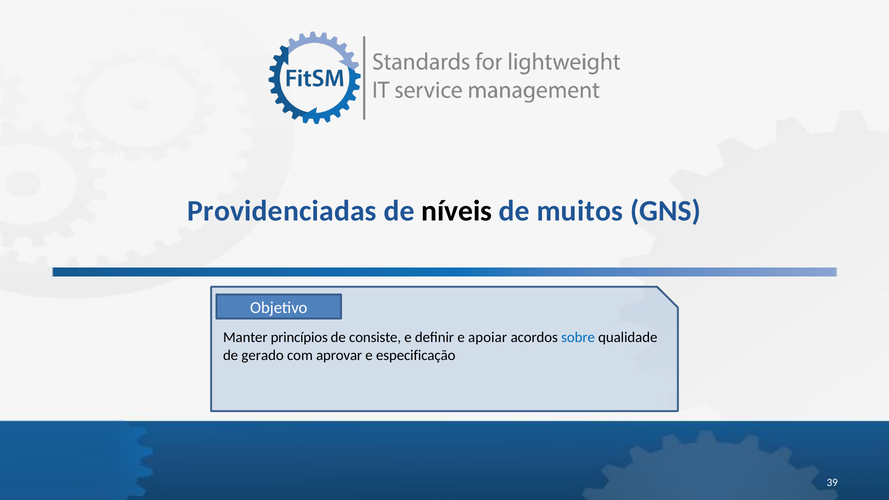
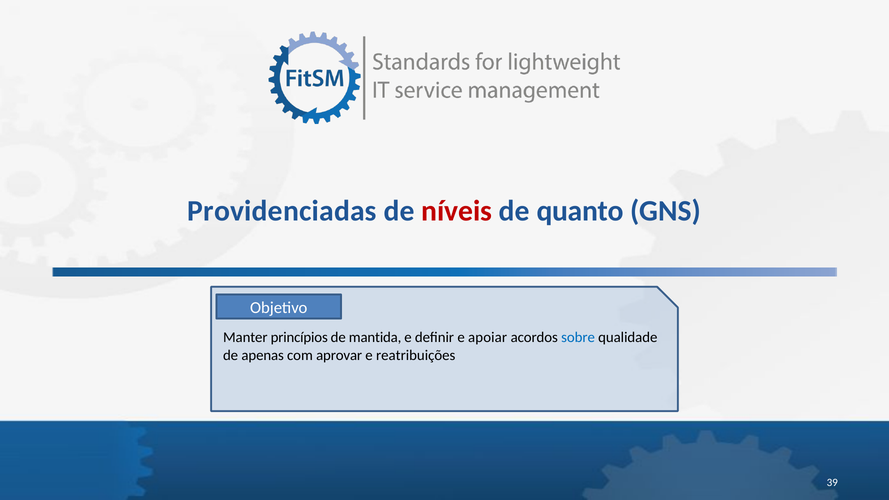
níveis colour: black -> red (457, 211)
muitos: muitos -> quanto (580, 211)
consiste: consiste -> mantida (375, 338)
gerado: gerado -> apenas (263, 355)
especificação: especificação -> reatribuições (416, 355)
